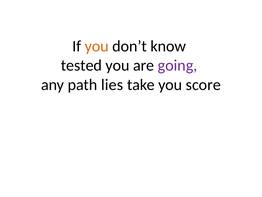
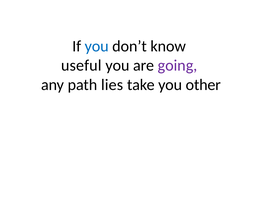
you colour: orange -> blue (97, 46)
tested: tested -> useful (81, 65)
score: score -> other (203, 85)
